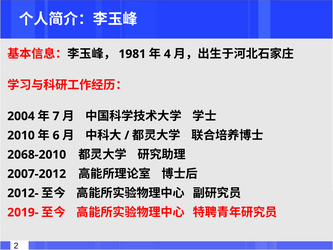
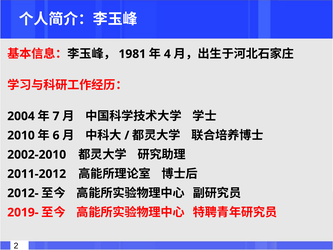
2068-2010: 2068-2010 -> 2002-2010 (37, 155)
2007-2012: 2007-2012 -> 2011-2012 (37, 174)
